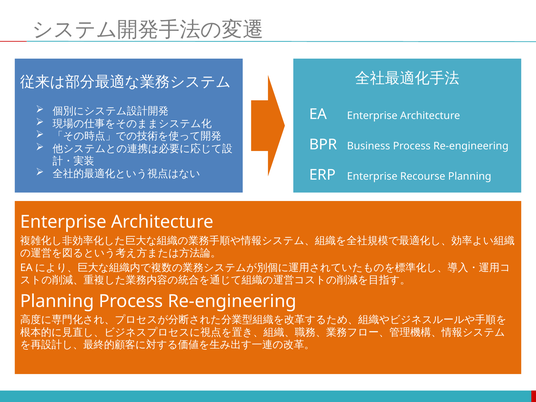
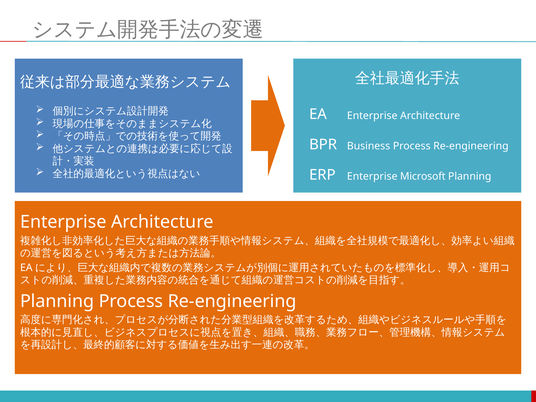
Recourse: Recourse -> Microsoft (423, 176)
